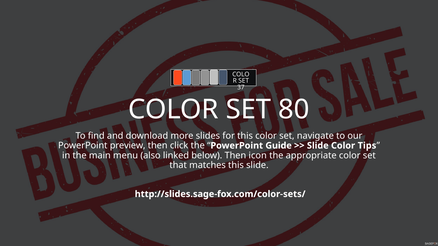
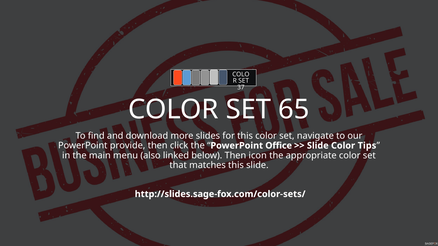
80: 80 -> 65 (294, 109)
preview: preview -> provide (128, 146)
Guide: Guide -> Office (279, 146)
